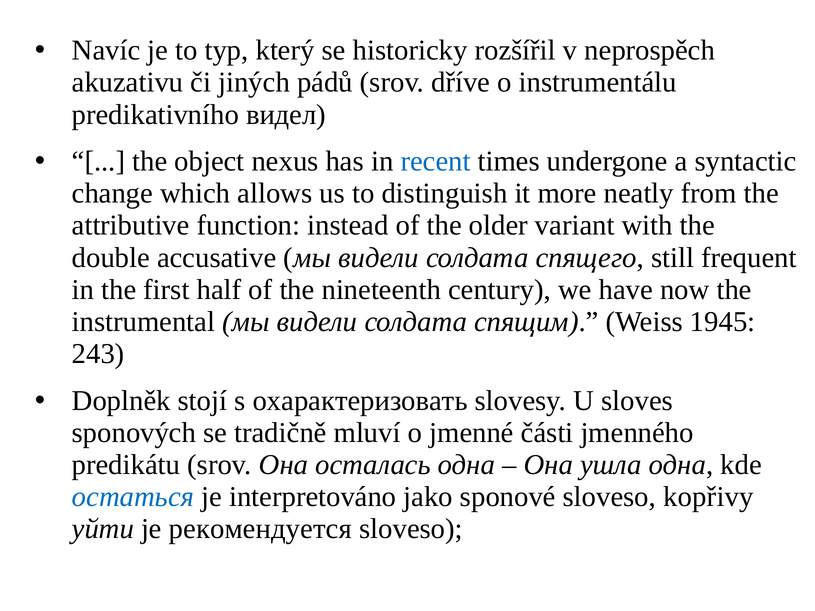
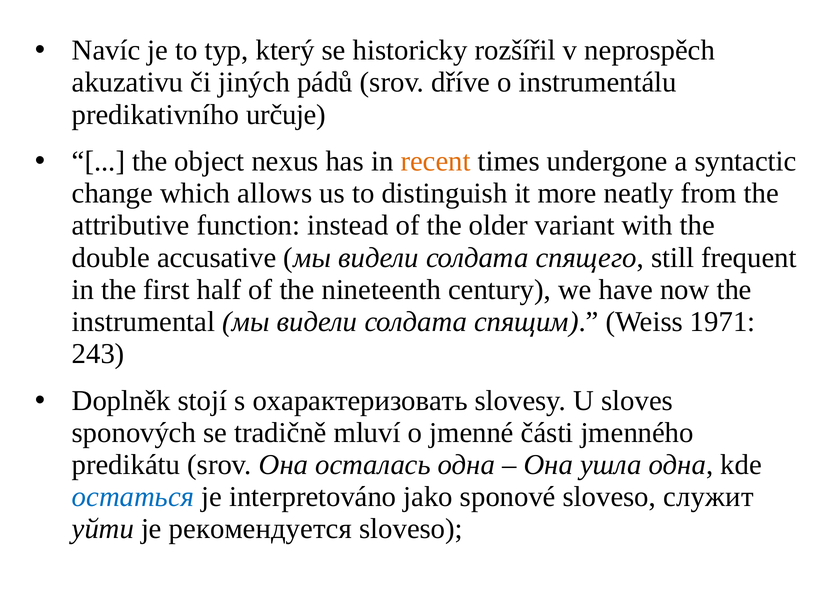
видел: видел -> určuje (286, 115)
recent colour: blue -> orange (436, 161)
1945: 1945 -> 1971 (723, 322)
kopřivy: kopřivy -> служит (708, 497)
